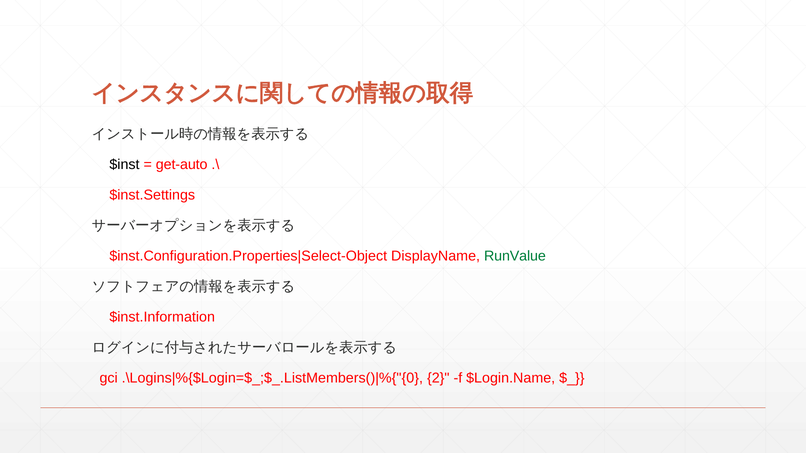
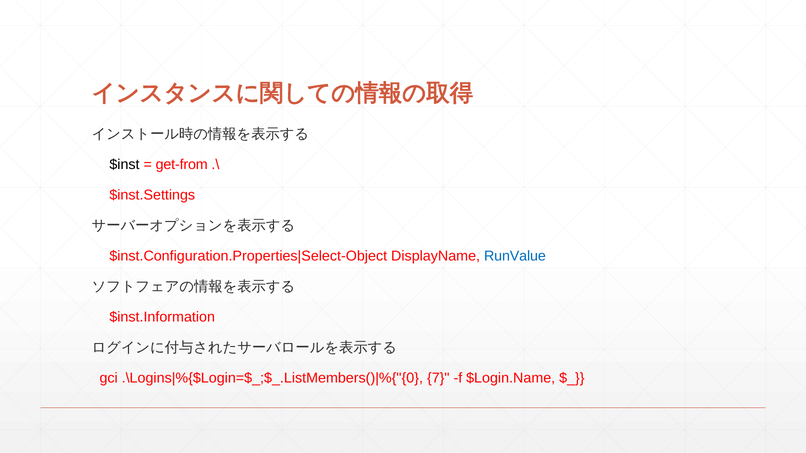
get-auto: get-auto -> get-from (182, 165)
RunValue colour: green -> blue (515, 256)
2: 2 -> 7 (438, 378)
